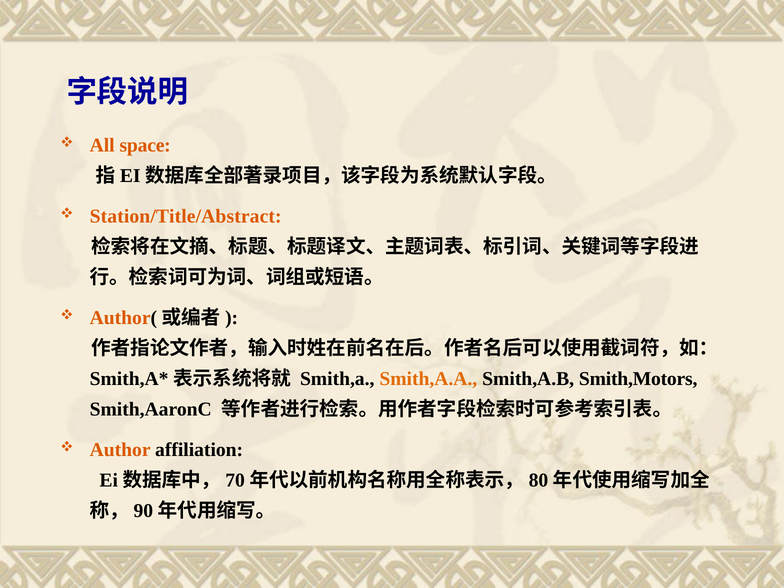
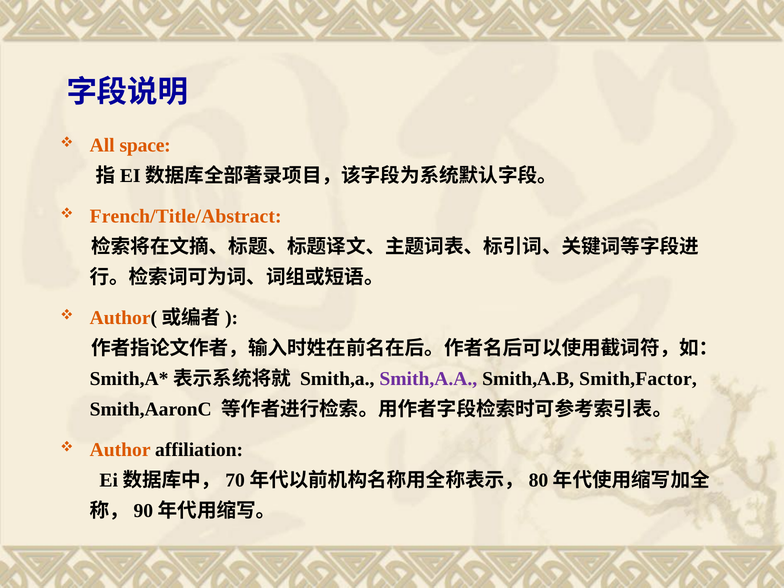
Station/Title/Abstract: Station/Title/Abstract -> French/Title/Abstract (186, 216)
Smith,A.A colour: orange -> purple (428, 379)
Smith,Motors: Smith,Motors -> Smith,Factor (638, 379)
